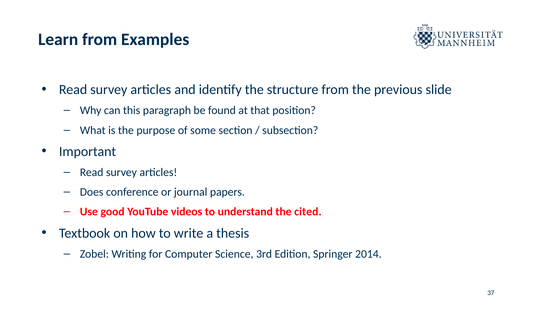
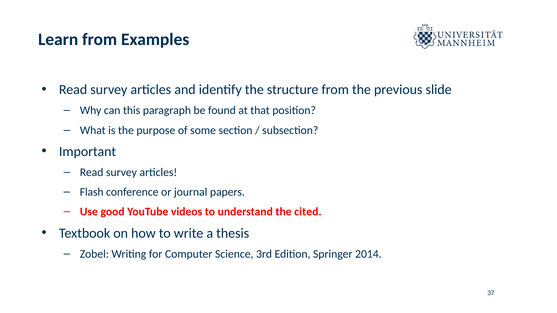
Does: Does -> Flash (92, 192)
